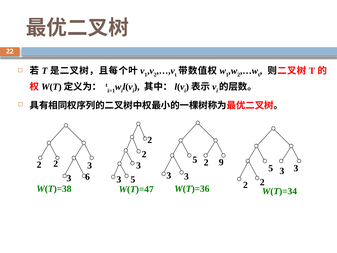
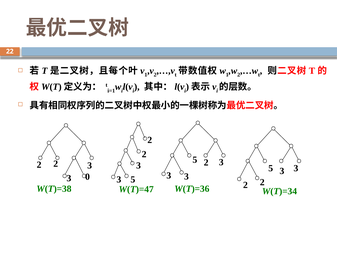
5 2 9: 9 -> 3 (221, 162)
6: 6 -> 0 (87, 177)
